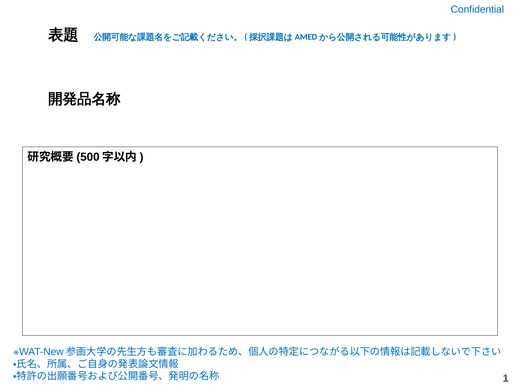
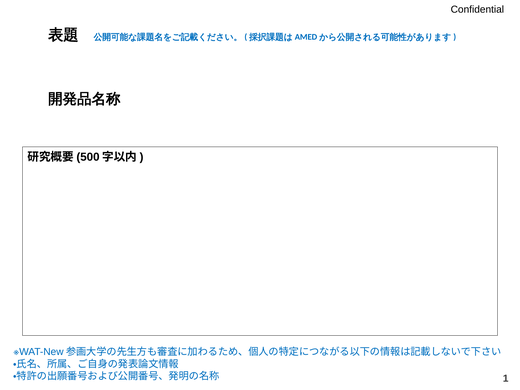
Confidential colour: blue -> black (477, 9)
